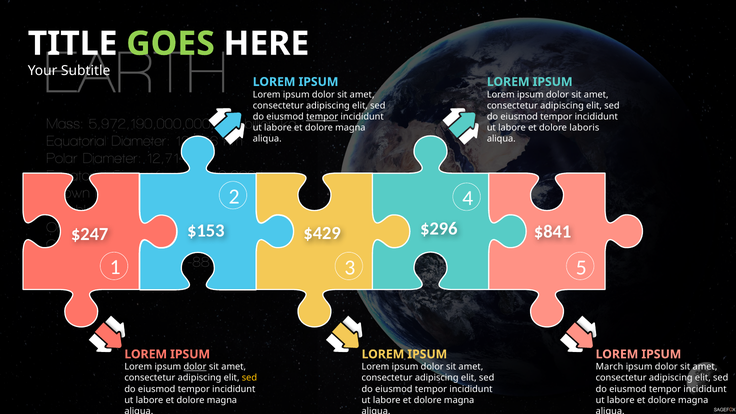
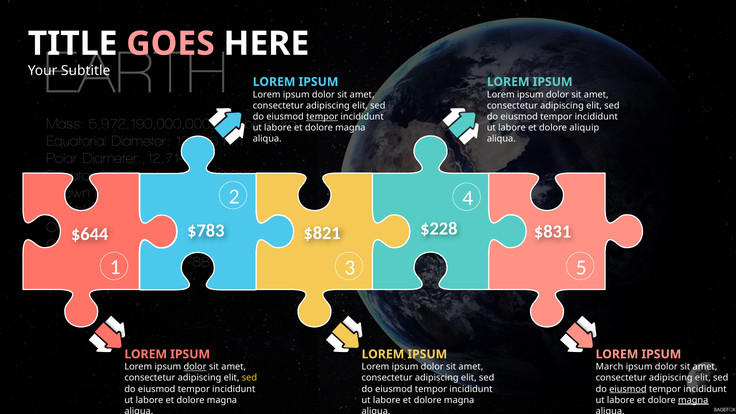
GOES colour: light green -> pink (171, 44)
laboris: laboris -> aliquip (584, 128)
$296: $296 -> $228 (439, 229)
$153: $153 -> $783 (206, 231)
$841: $841 -> $831 (553, 232)
$429: $429 -> $821 (322, 233)
$247: $247 -> $644 (90, 234)
eiusmod underline: none -> present (628, 389)
magna underline: none -> present (693, 400)
